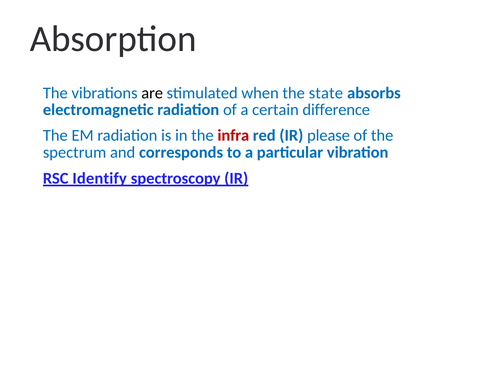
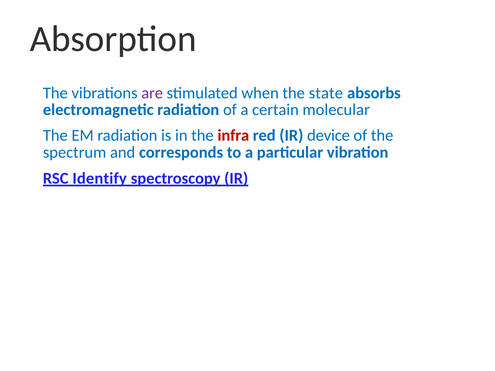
are colour: black -> purple (152, 93)
difference: difference -> molecular (336, 110)
please: please -> device (329, 136)
